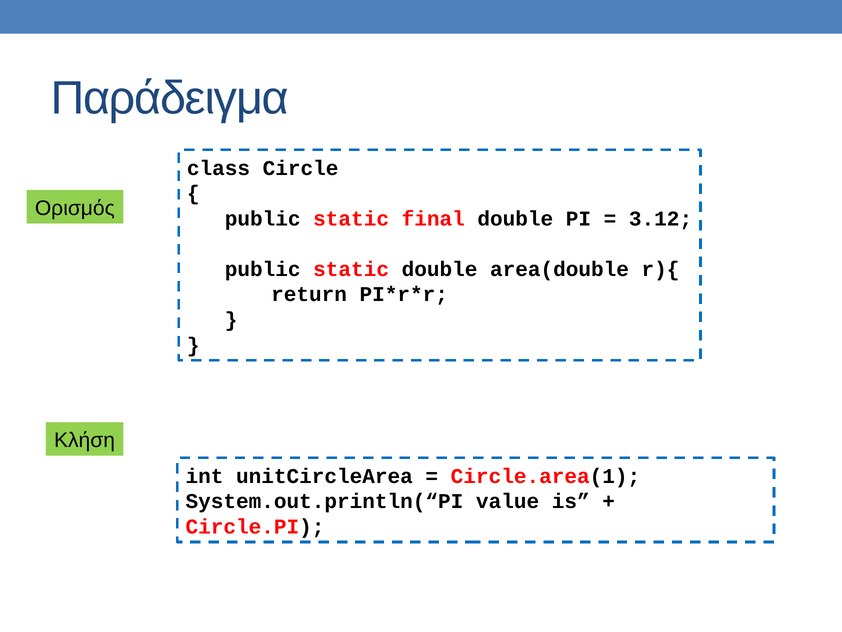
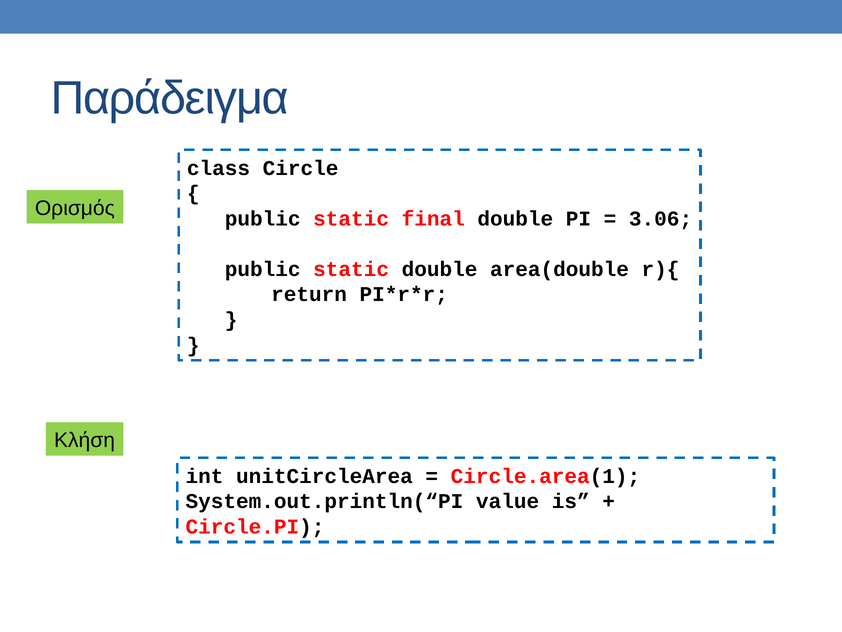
3.12: 3.12 -> 3.06 (661, 219)
